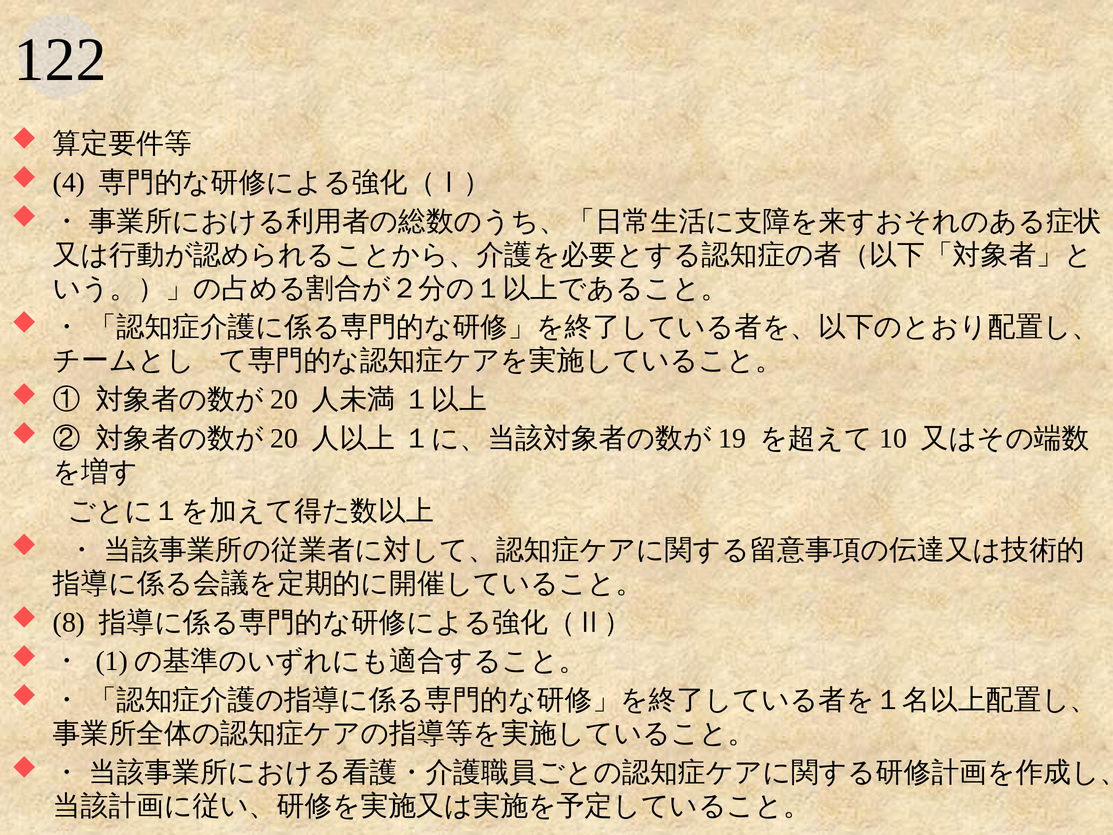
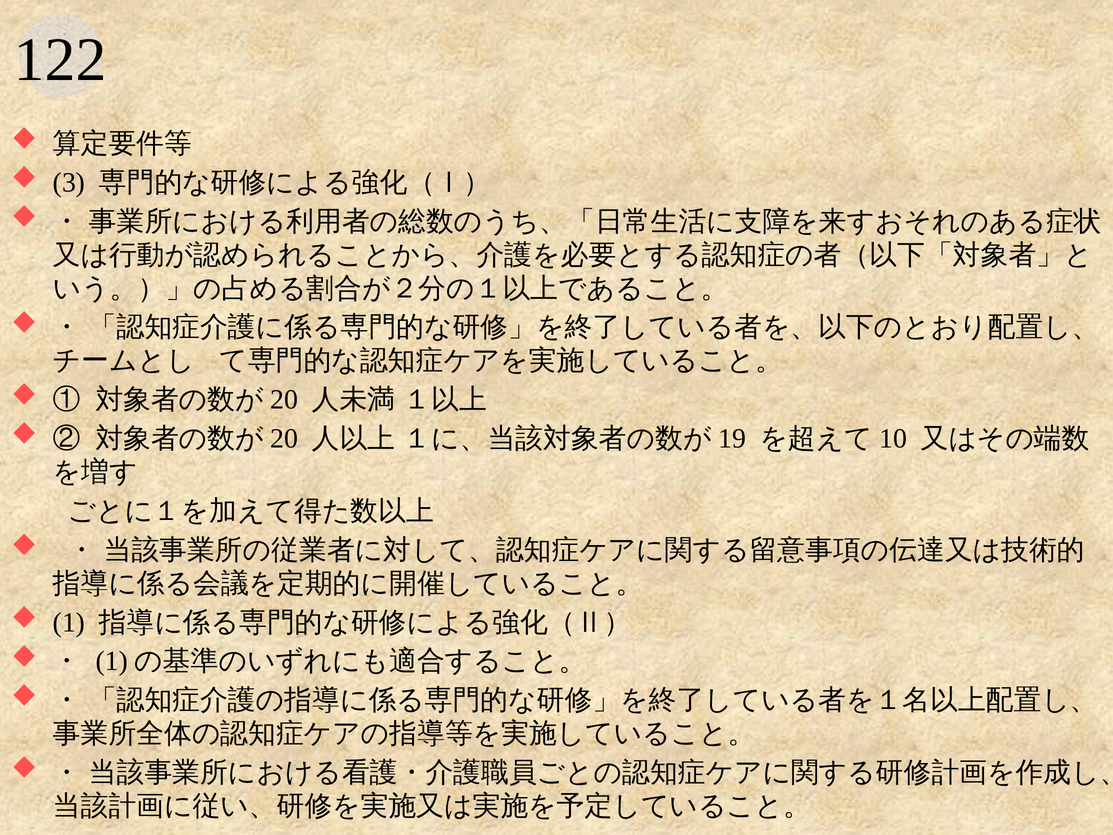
4: 4 -> 3 (69, 183)
8: 8 -> 1 (69, 622)
